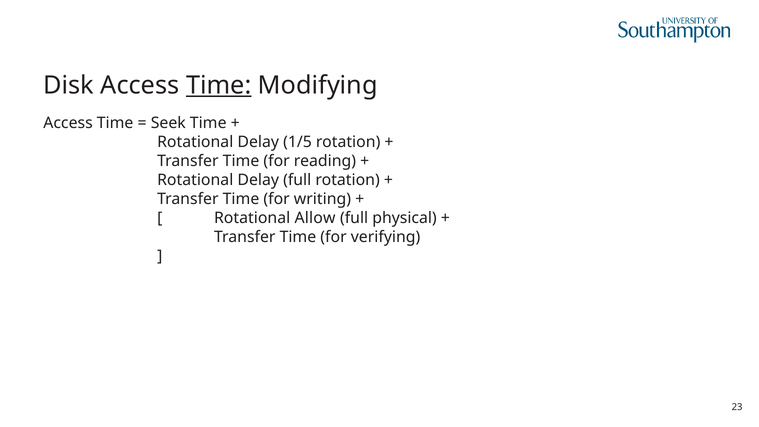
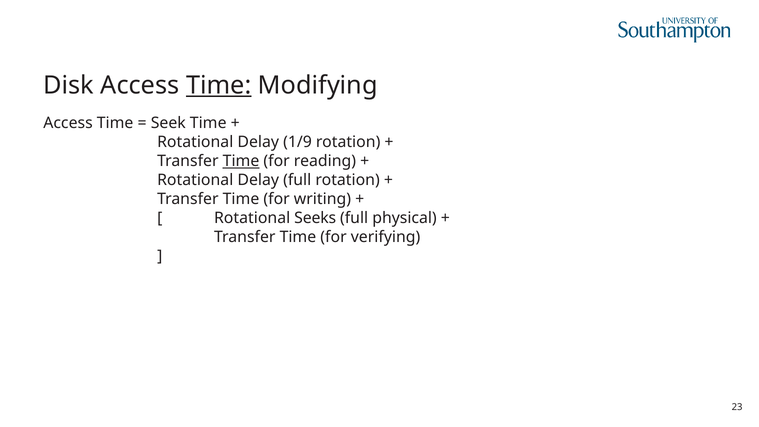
1/5: 1/5 -> 1/9 (297, 142)
Time underline: none -> present (241, 161)
Allow: Allow -> Seeks (315, 218)
